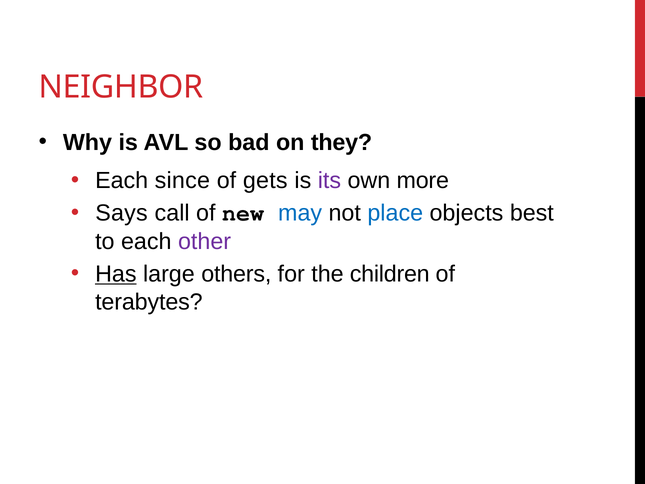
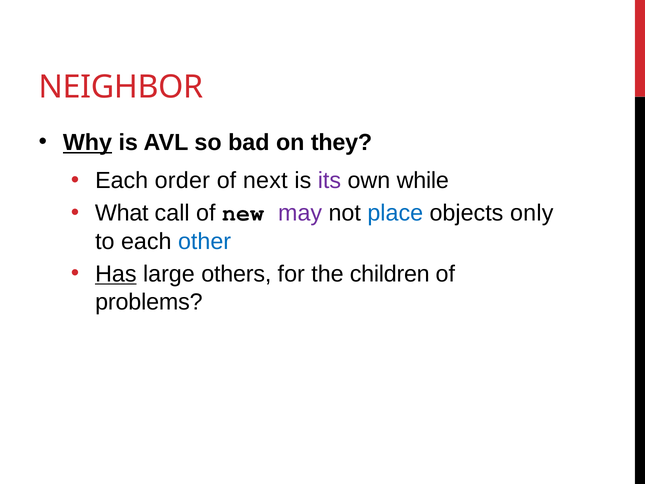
Why underline: none -> present (87, 142)
since: since -> order (182, 181)
gets: gets -> next (265, 181)
more: more -> while (423, 181)
Says: Says -> What (122, 213)
may colour: blue -> purple (300, 213)
best: best -> only (532, 213)
other colour: purple -> blue (205, 241)
terabytes: terabytes -> problems (149, 302)
